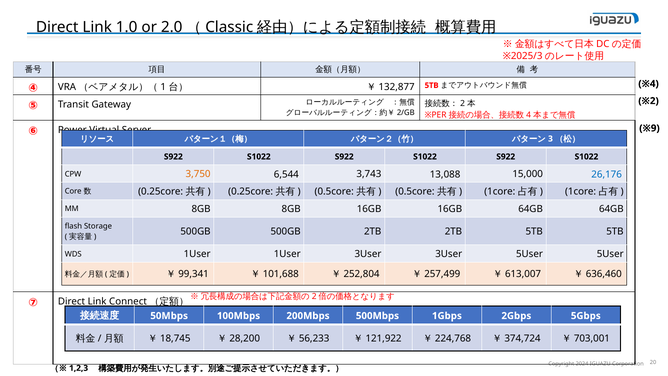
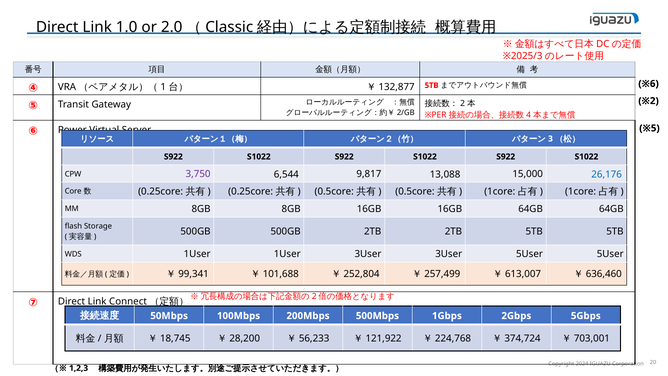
※4: ※4 -> ※6 (649, 84)
※9: ※9 -> ※5 (649, 128)
3,750 colour: orange -> purple (198, 174)
3,743: 3,743 -> 9,817 (369, 174)
